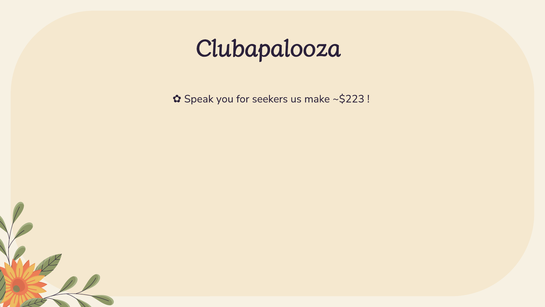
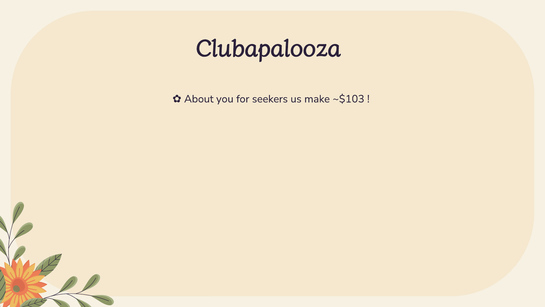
Speak: Speak -> About (199, 99)
~$223: ~$223 -> ~$103 (348, 99)
